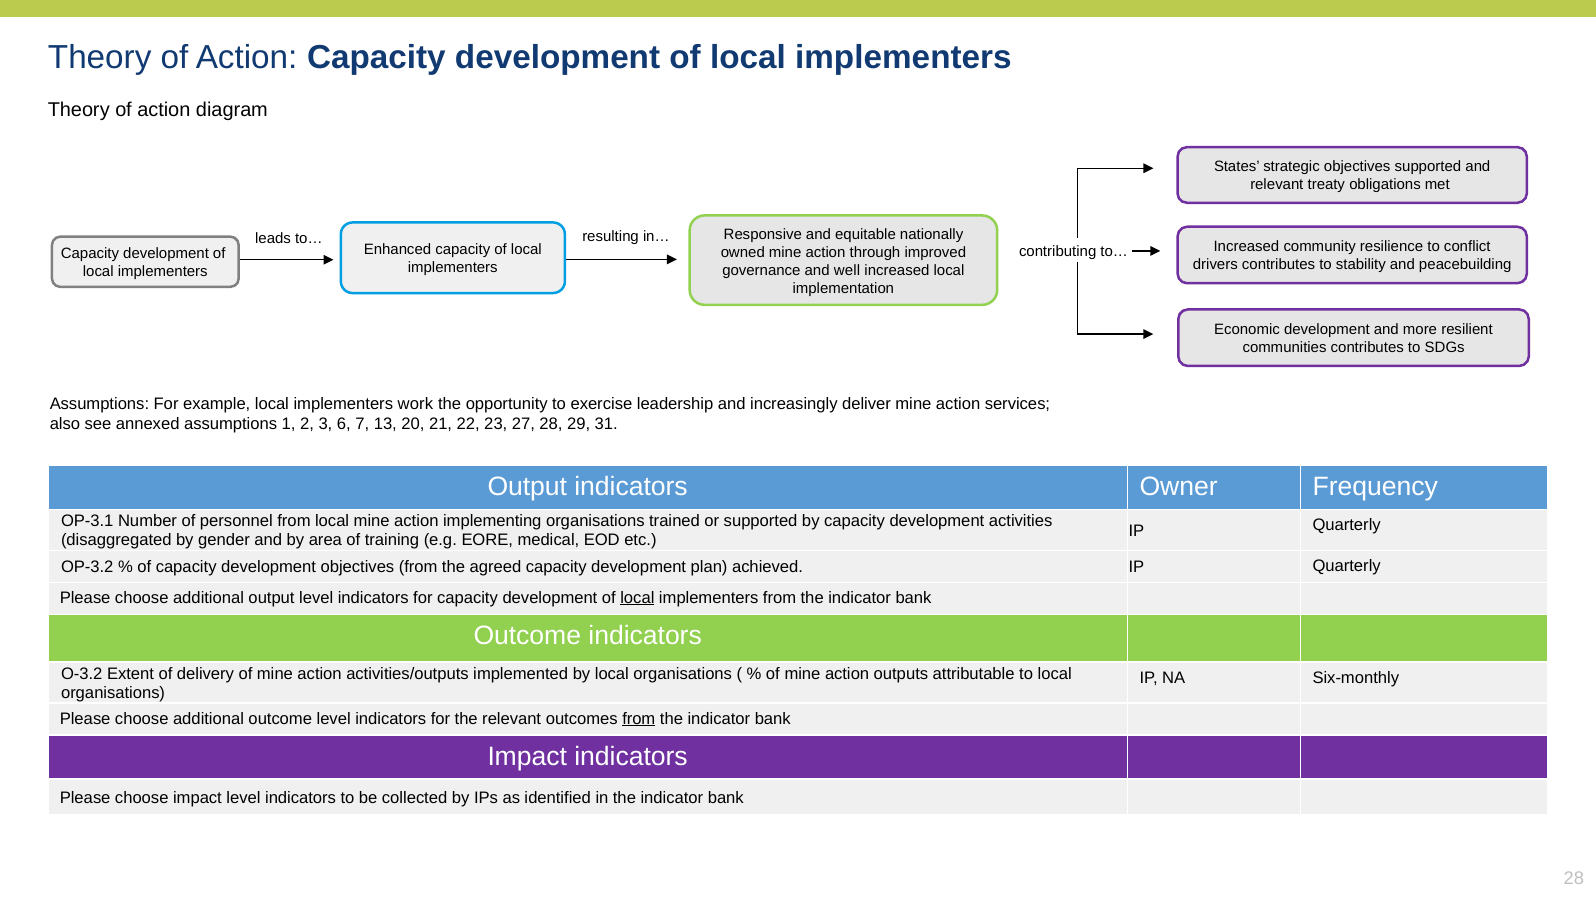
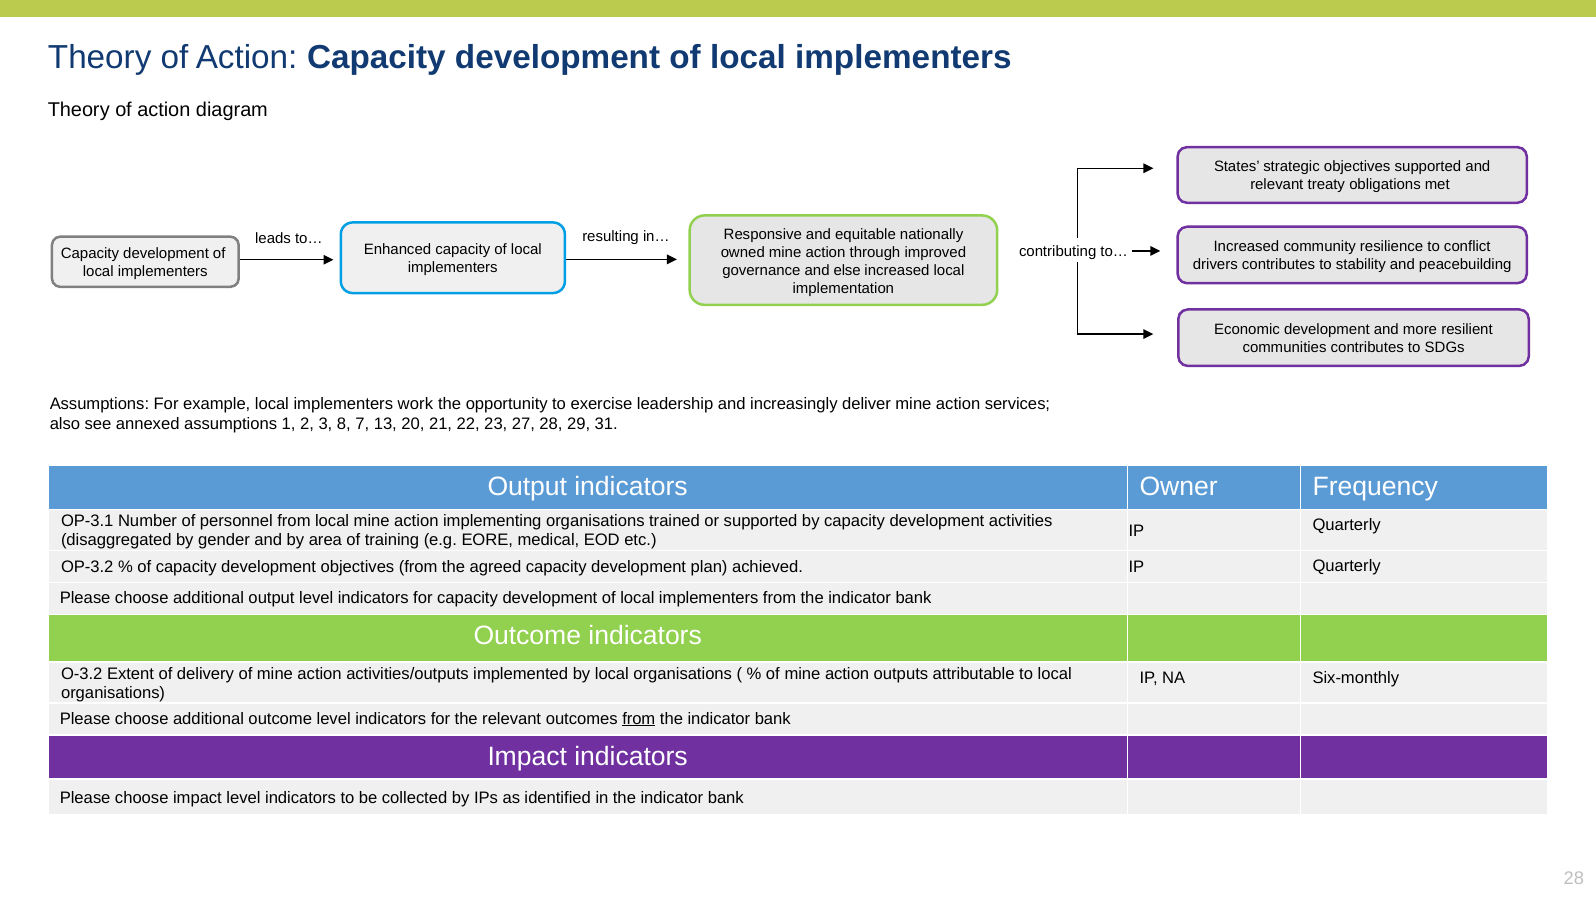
well: well -> else (847, 270)
6: 6 -> 8 (344, 424)
local underline: present -> none (637, 598)
